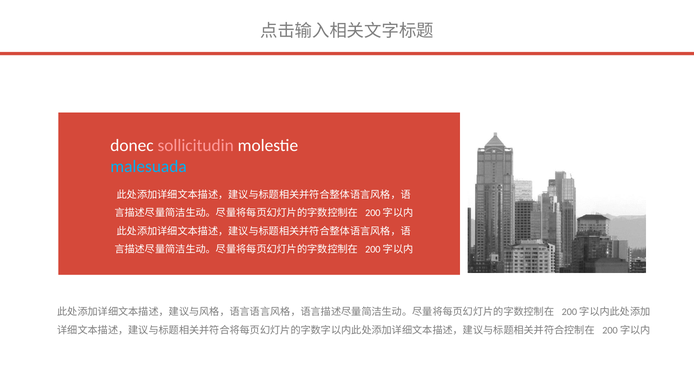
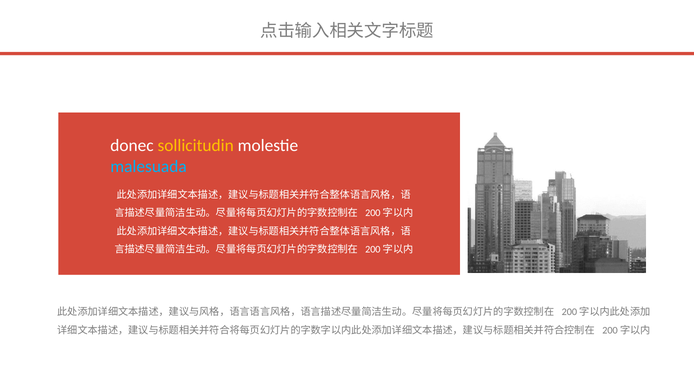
sollicitudin colour: pink -> yellow (196, 146)
